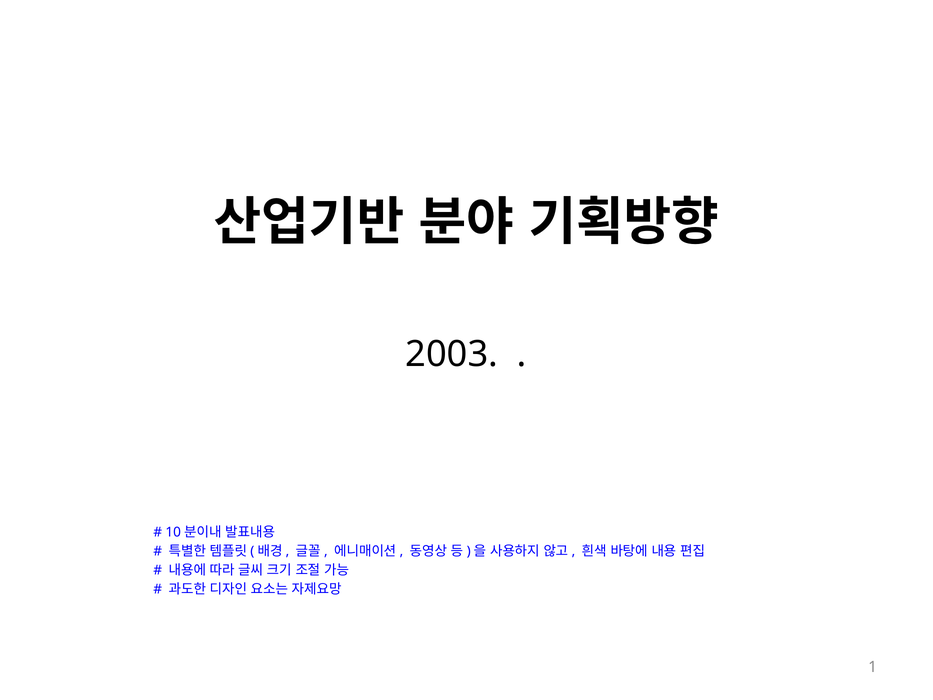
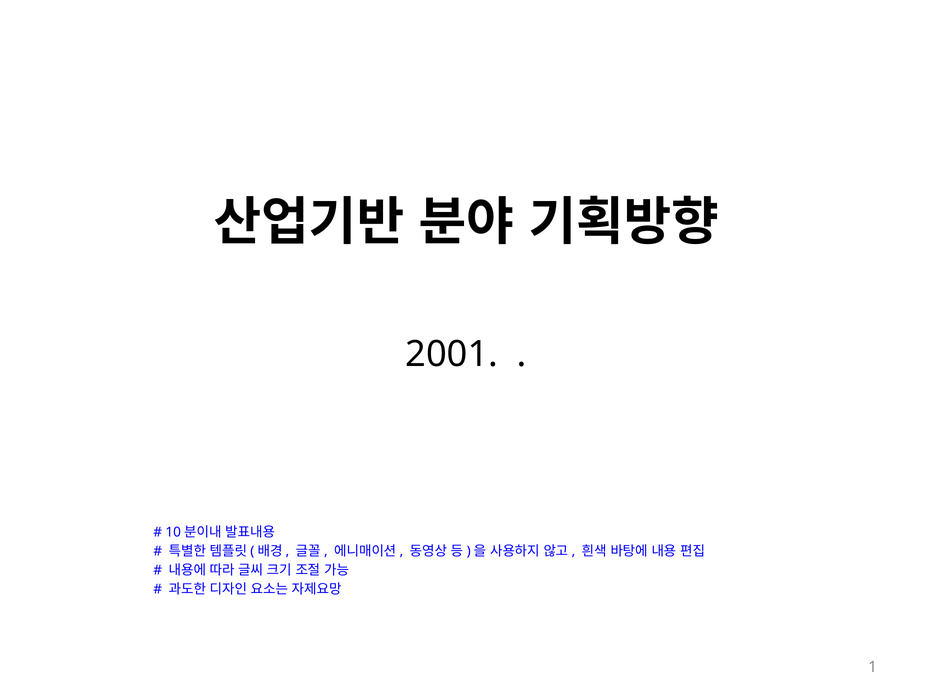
2003: 2003 -> 2001 (452, 354)
